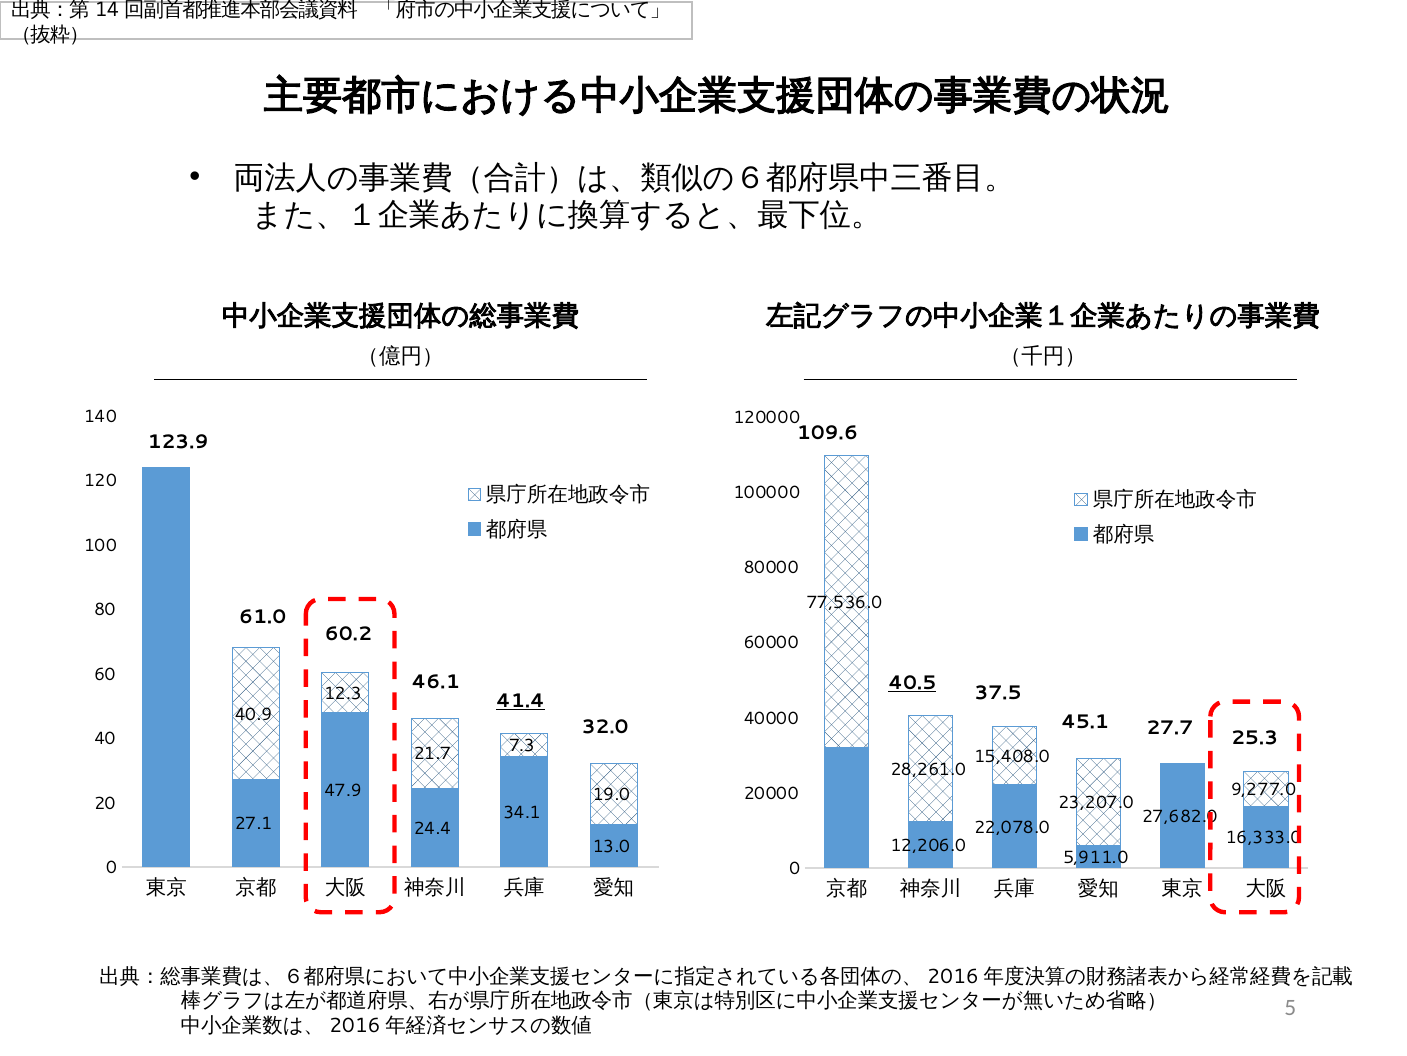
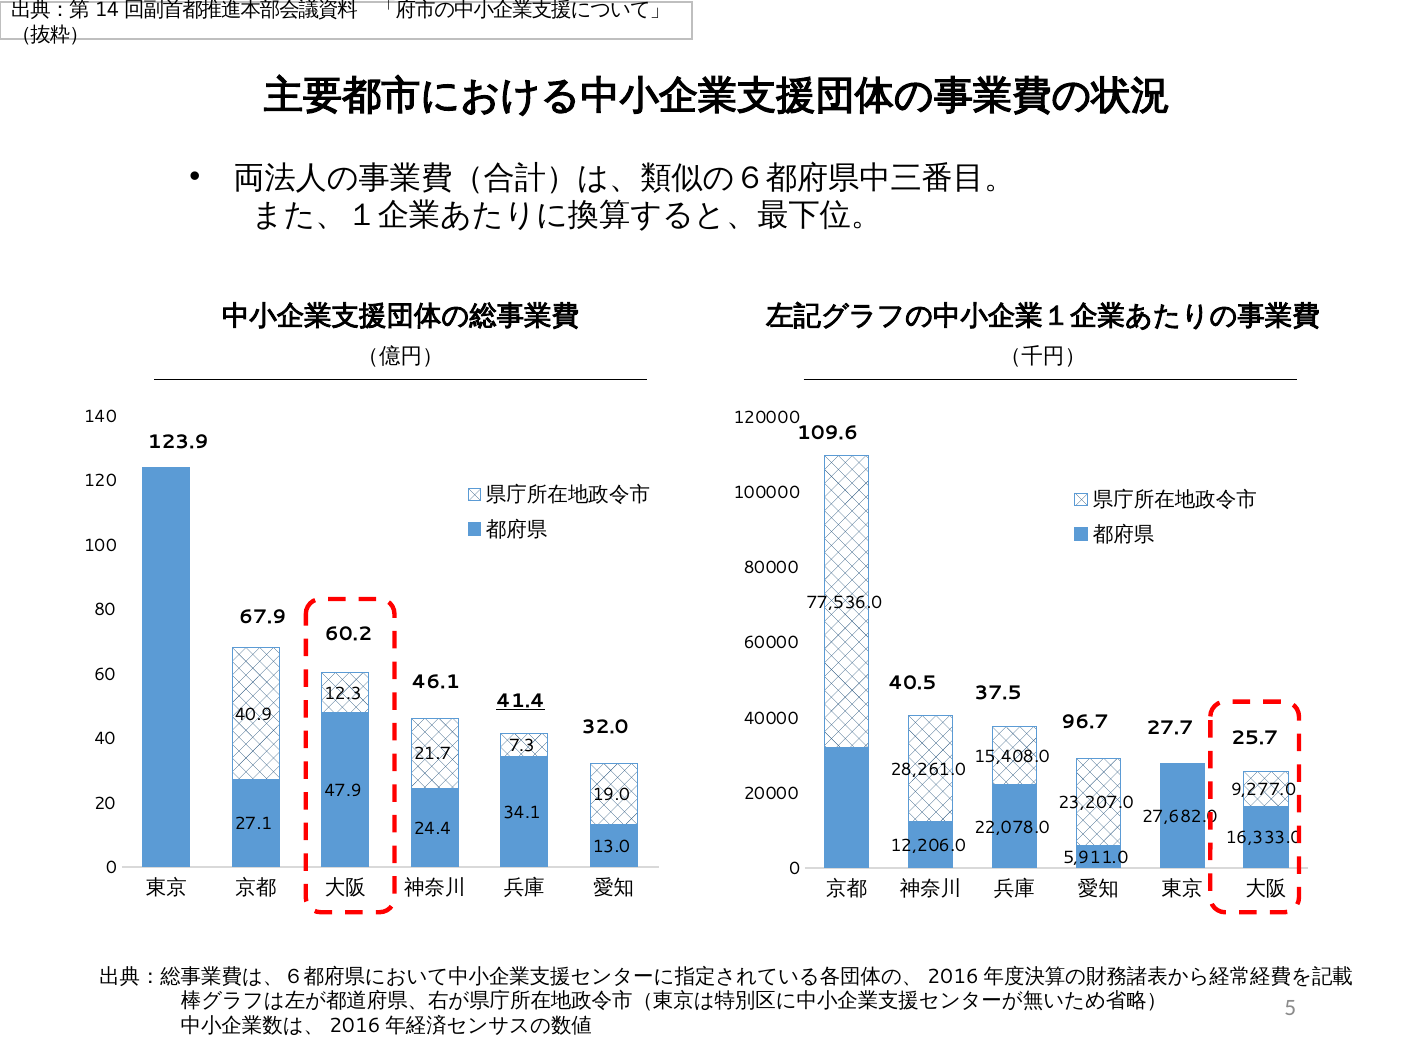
61.0: 61.0 -> 67.9 (263, 617)
40.5 underline: present -> none (912, 683)
45.1: 45.1 -> 96.7 (1085, 722)
25.3: 25.3 -> 25.7 (1255, 737)
